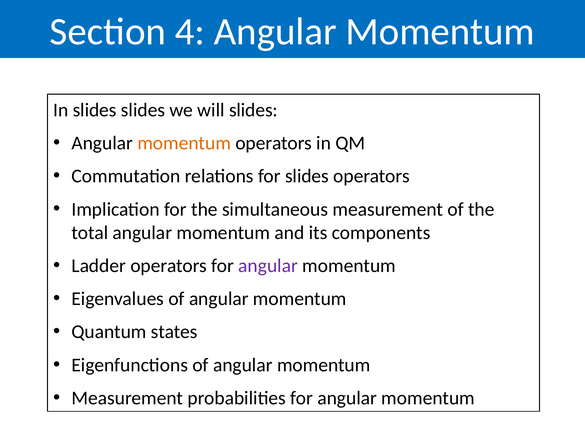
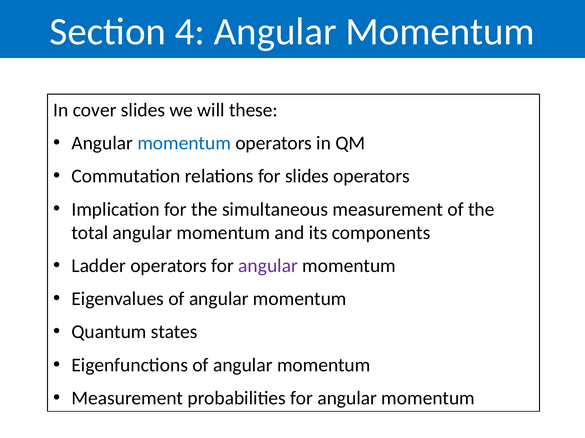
In slides: slides -> cover (95, 110)
will slides: slides -> these (253, 110)
momentum colour: orange -> blue (184, 143)
